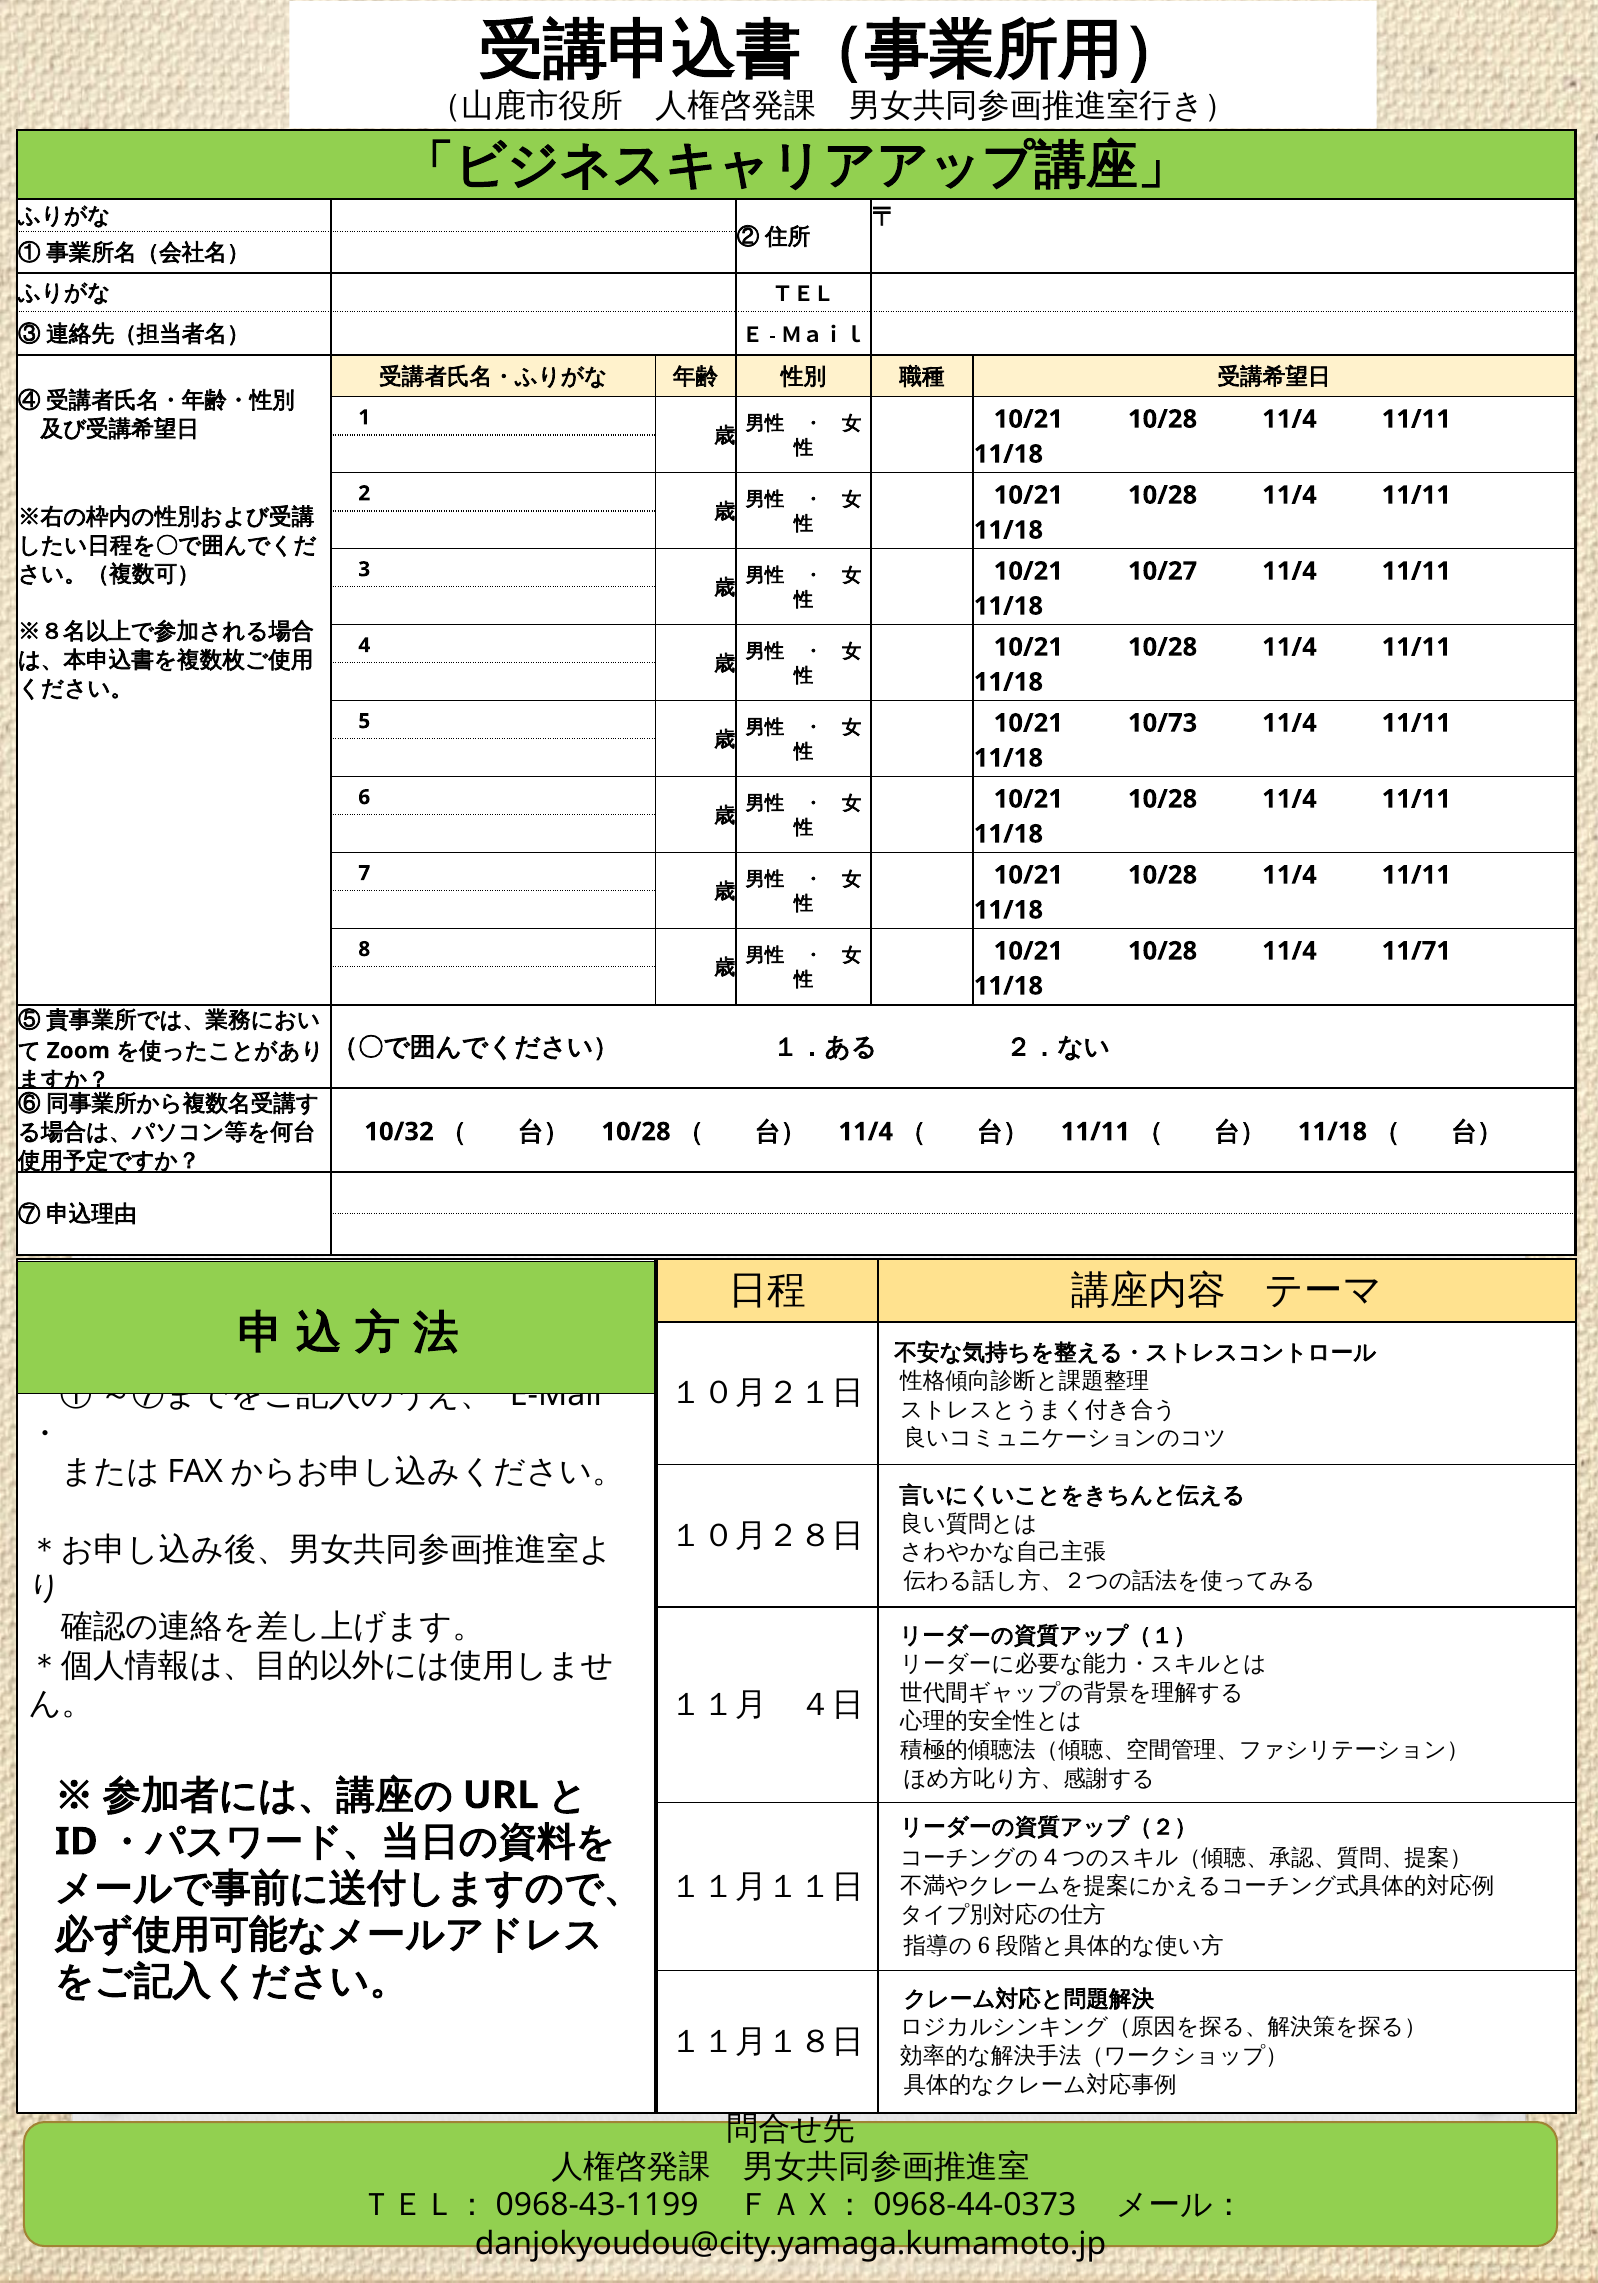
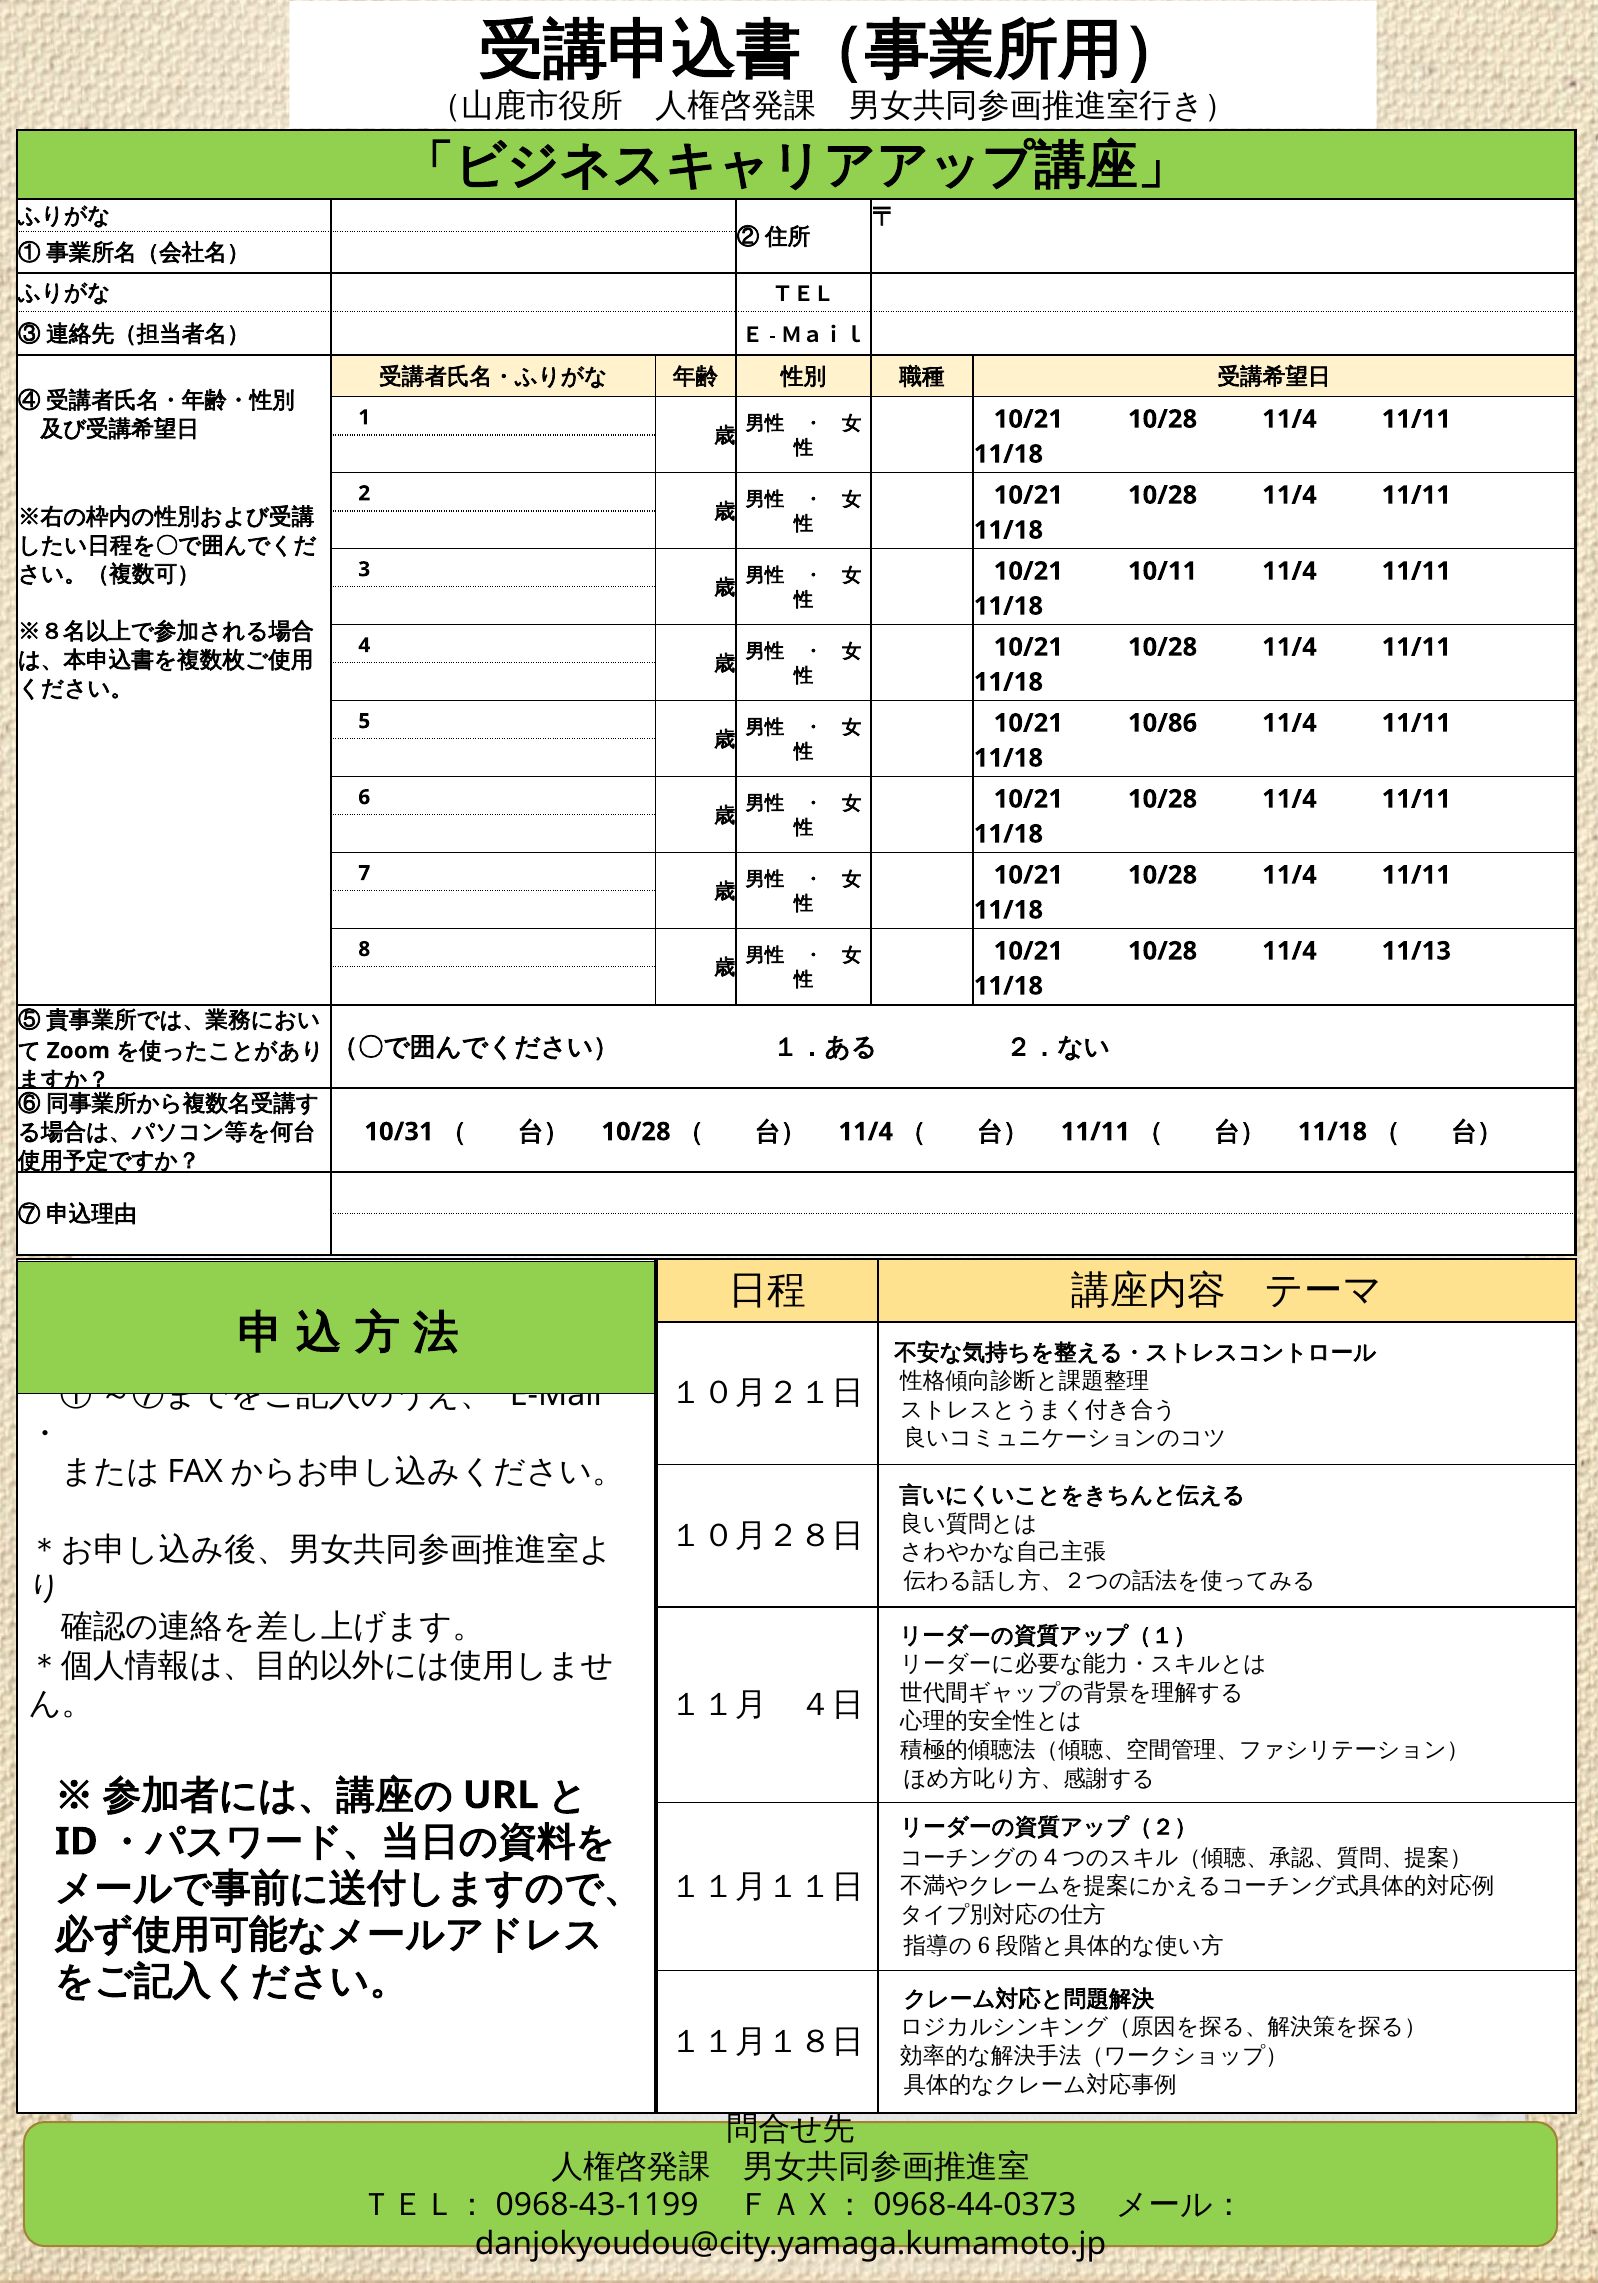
10/27: 10/27 -> 10/11 (1163, 571)
10/73: 10/73 -> 10/86 (1163, 723)
11/71: 11/71 -> 11/13 (1416, 951)
10/32: 10/32 -> 10/31 (399, 1132)
